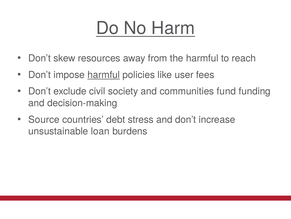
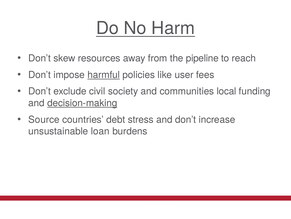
the harmful: harmful -> pipeline (202, 58)
fund: fund -> local (226, 91)
decision-making underline: none -> present (82, 103)
